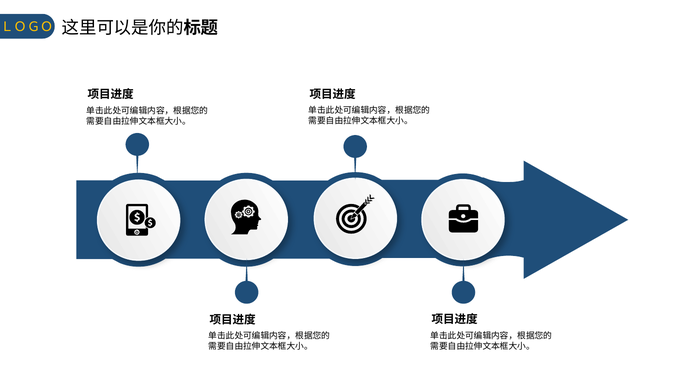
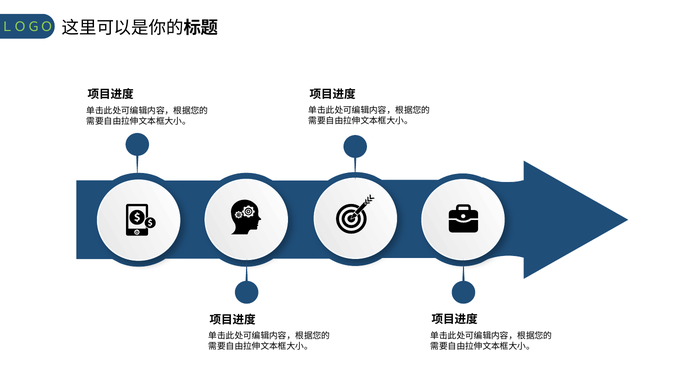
ＬＯＧＯ colour: yellow -> light green (27, 27)
